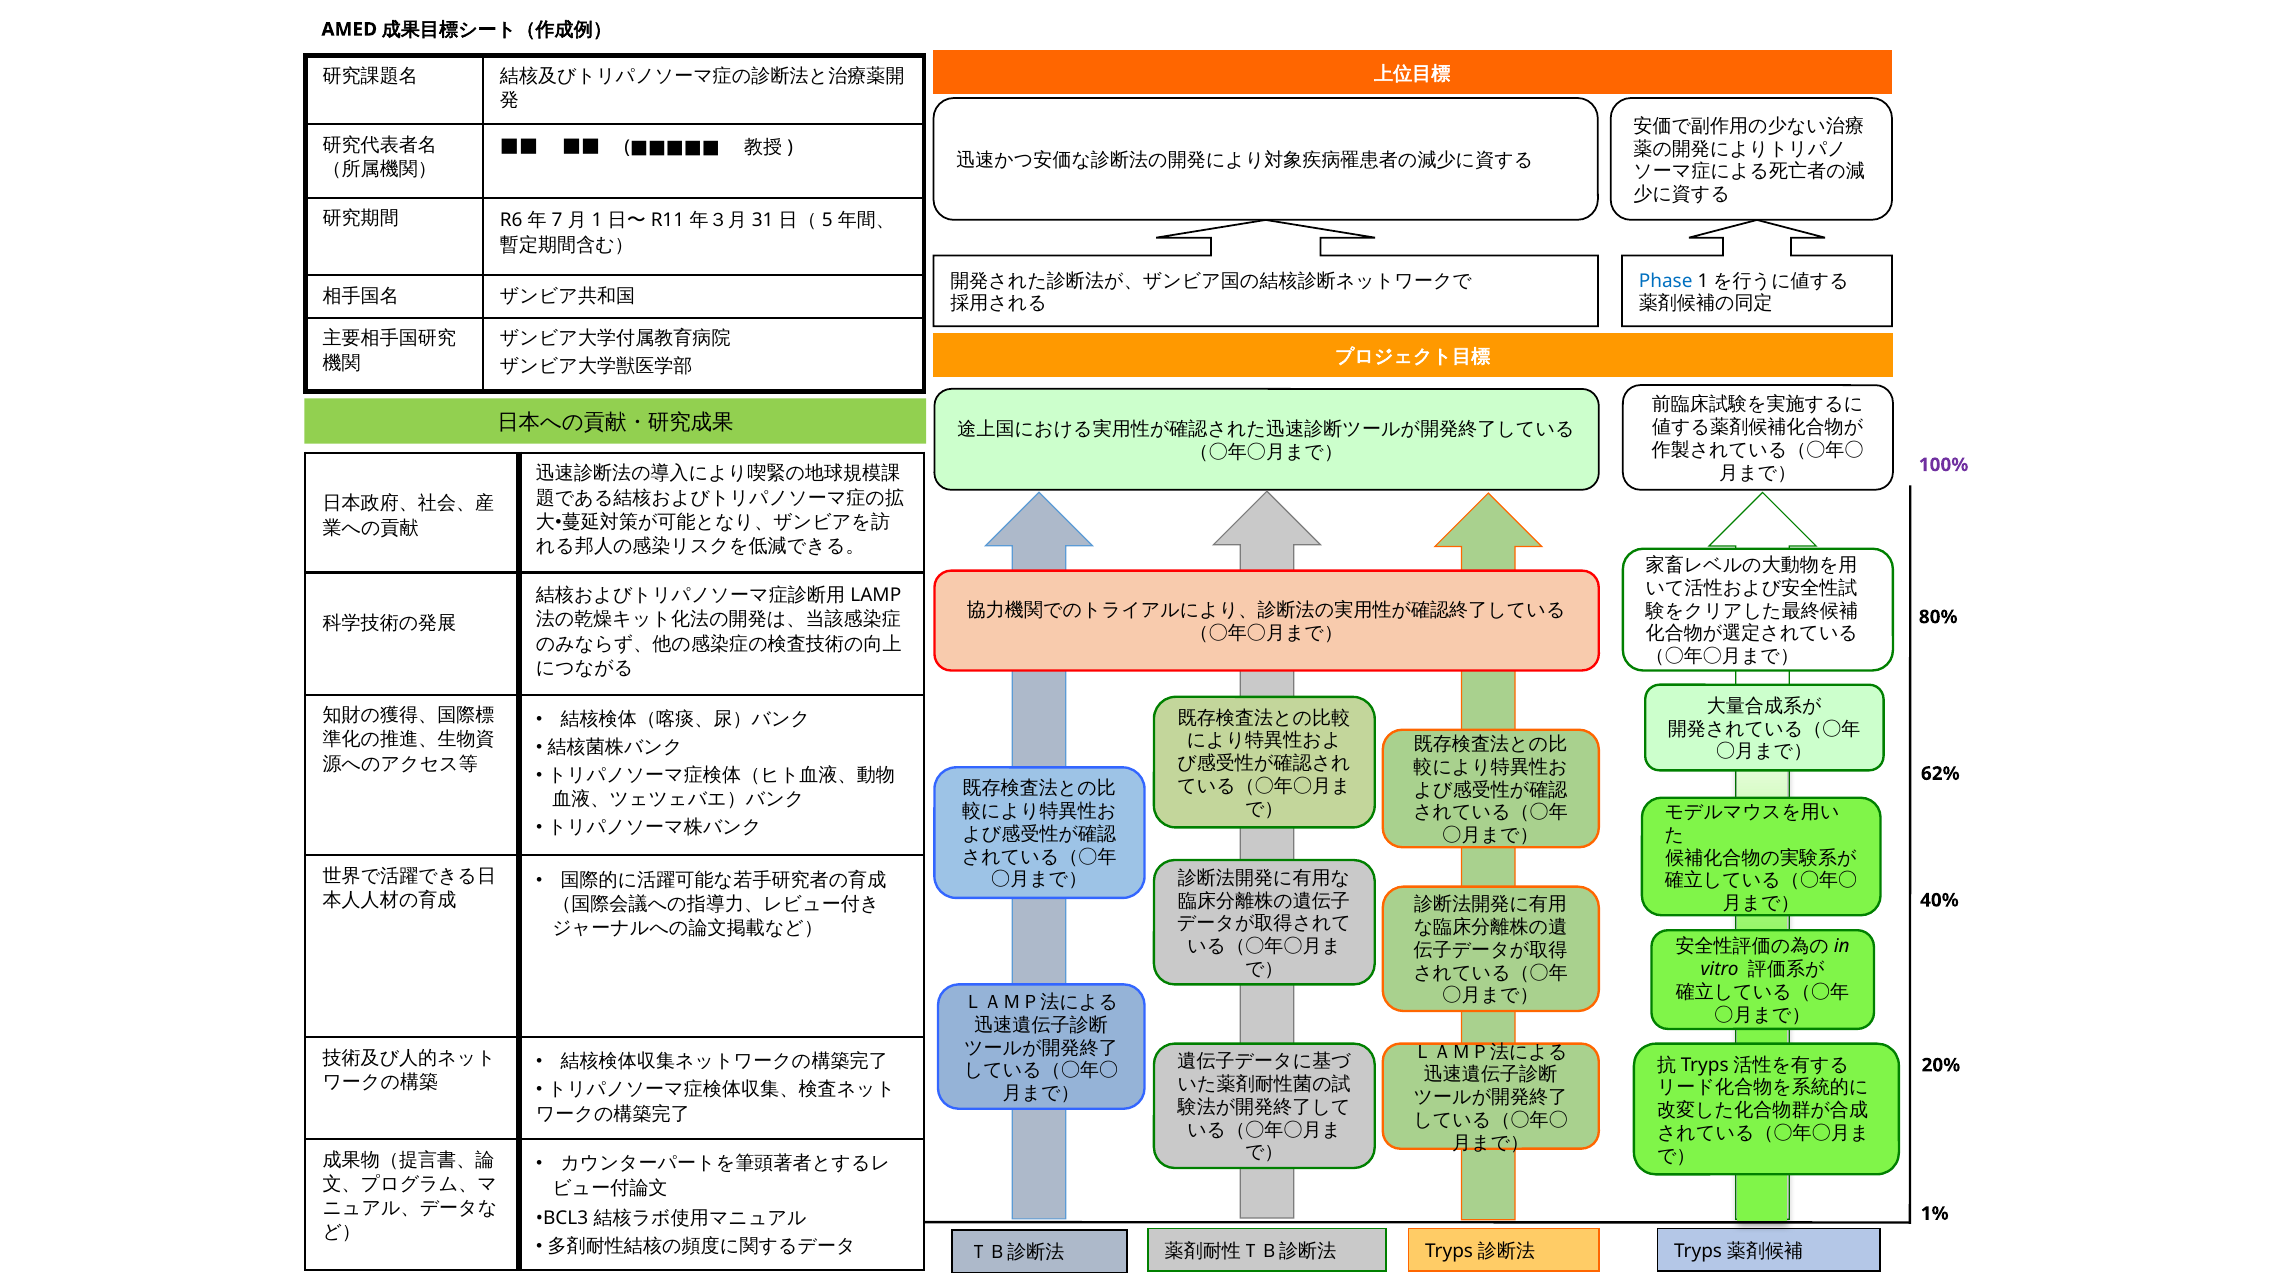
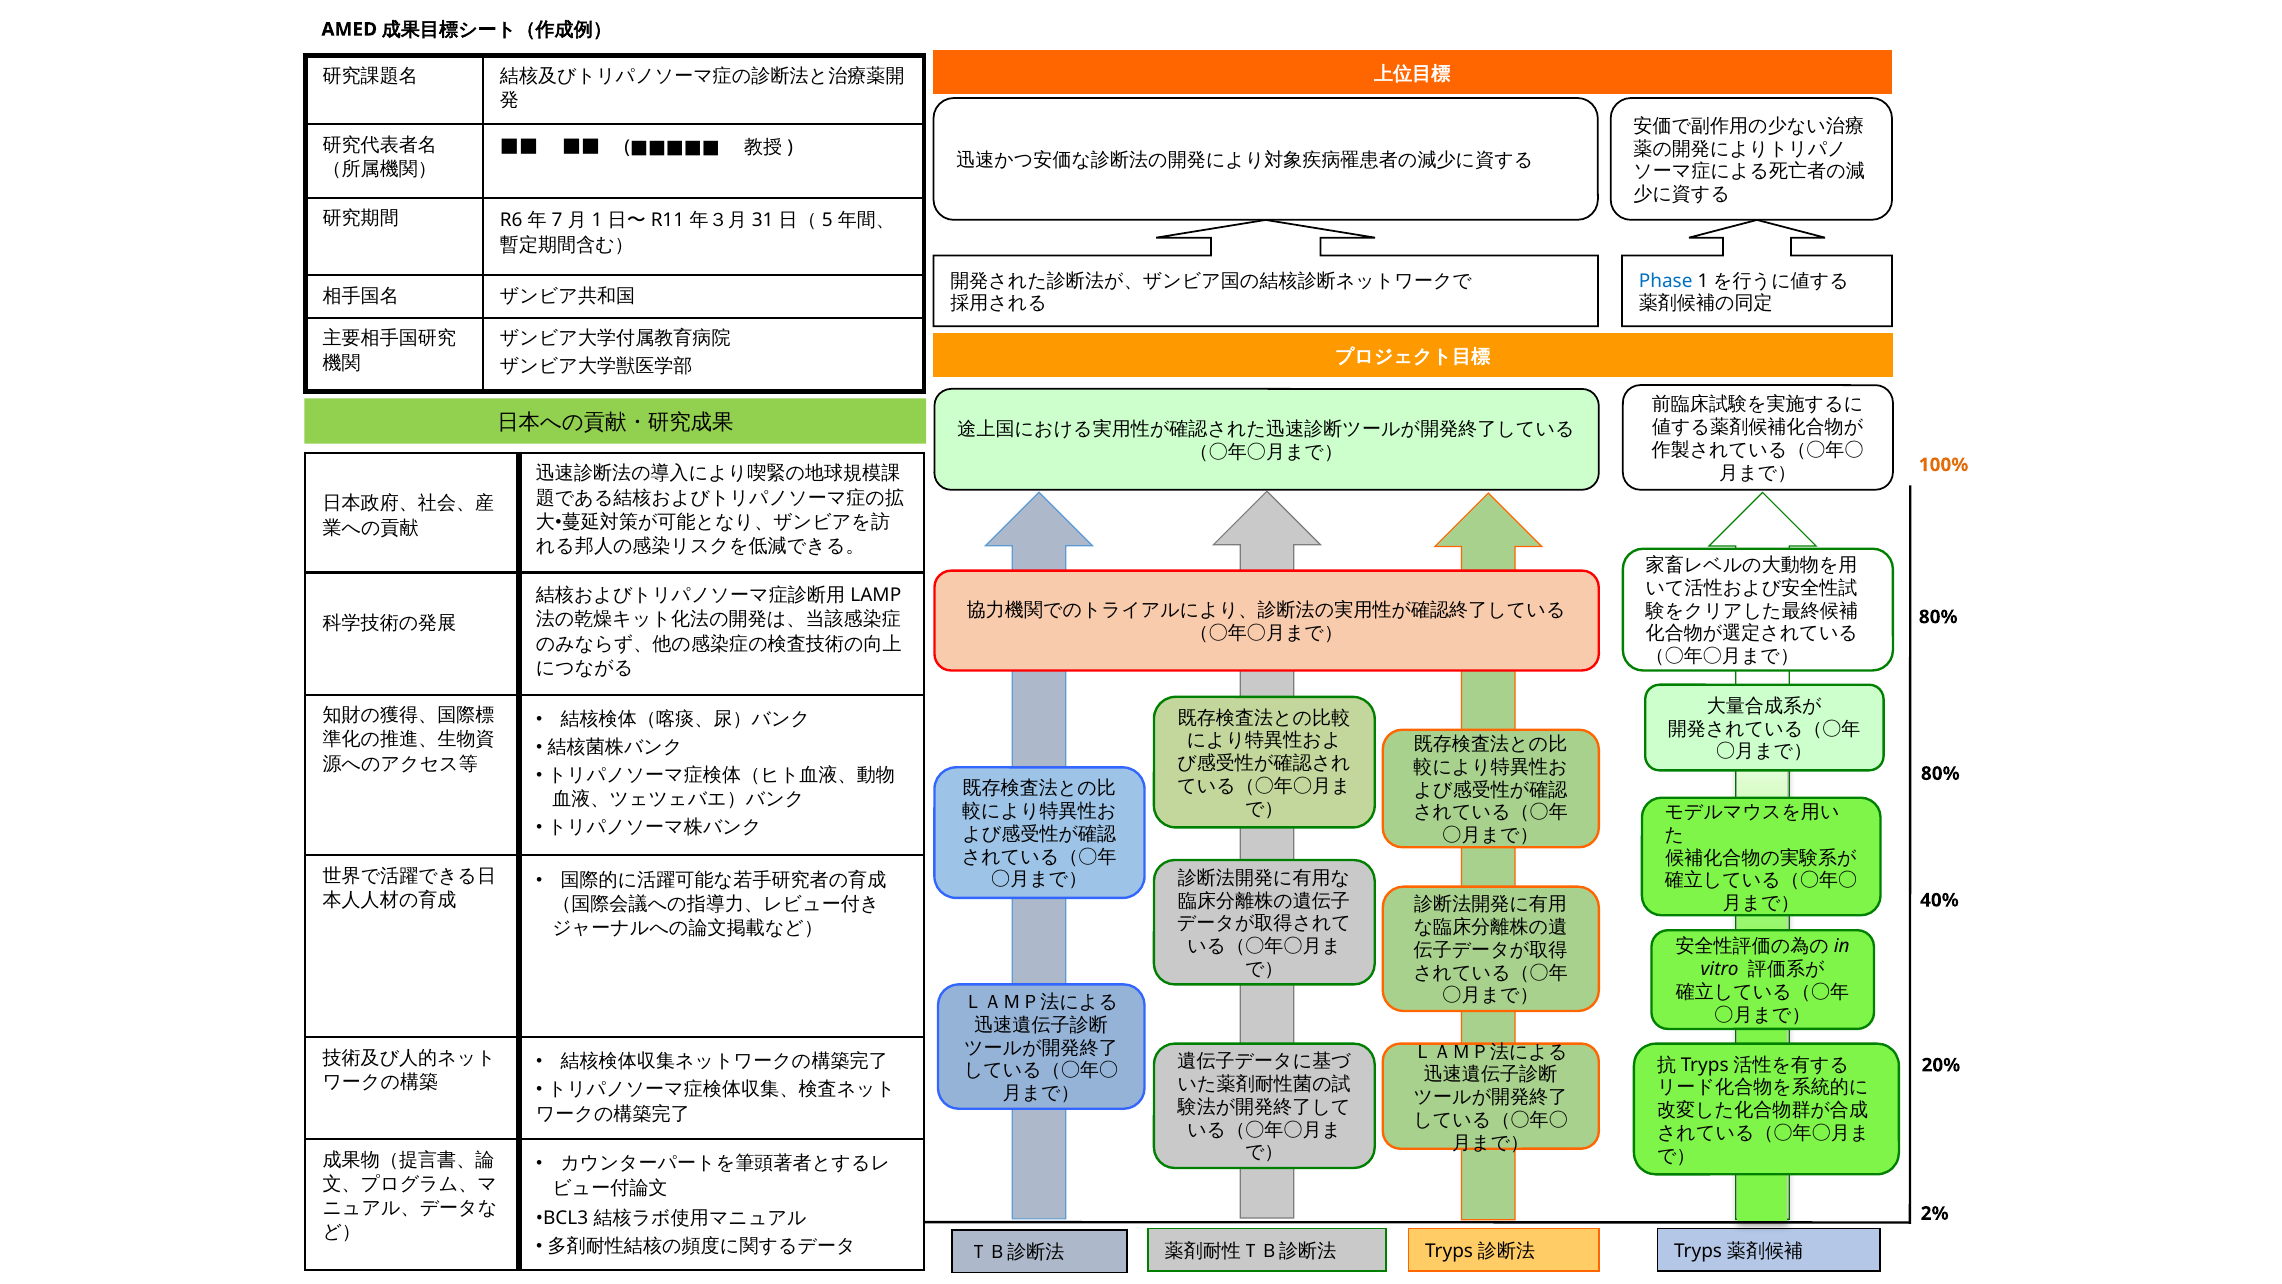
100% colour: purple -> orange (1944, 465)
62%: 62% -> 80% (1940, 773)
1%: 1% -> 2% (1935, 1213)
